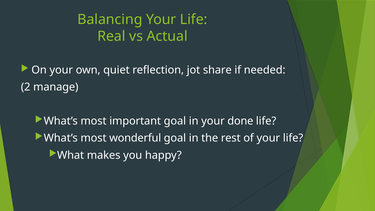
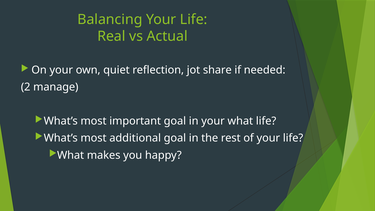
your done: done -> what (240, 121)
wonderful: wonderful -> additional (135, 138)
